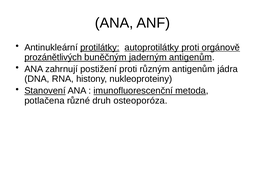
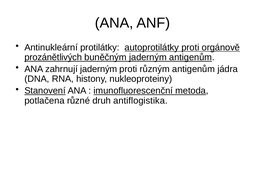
protilátky underline: present -> none (100, 47)
zahrnují postižení: postižení -> jaderným (99, 69)
osteoporóza: osteoporóza -> antiflogistika (140, 100)
